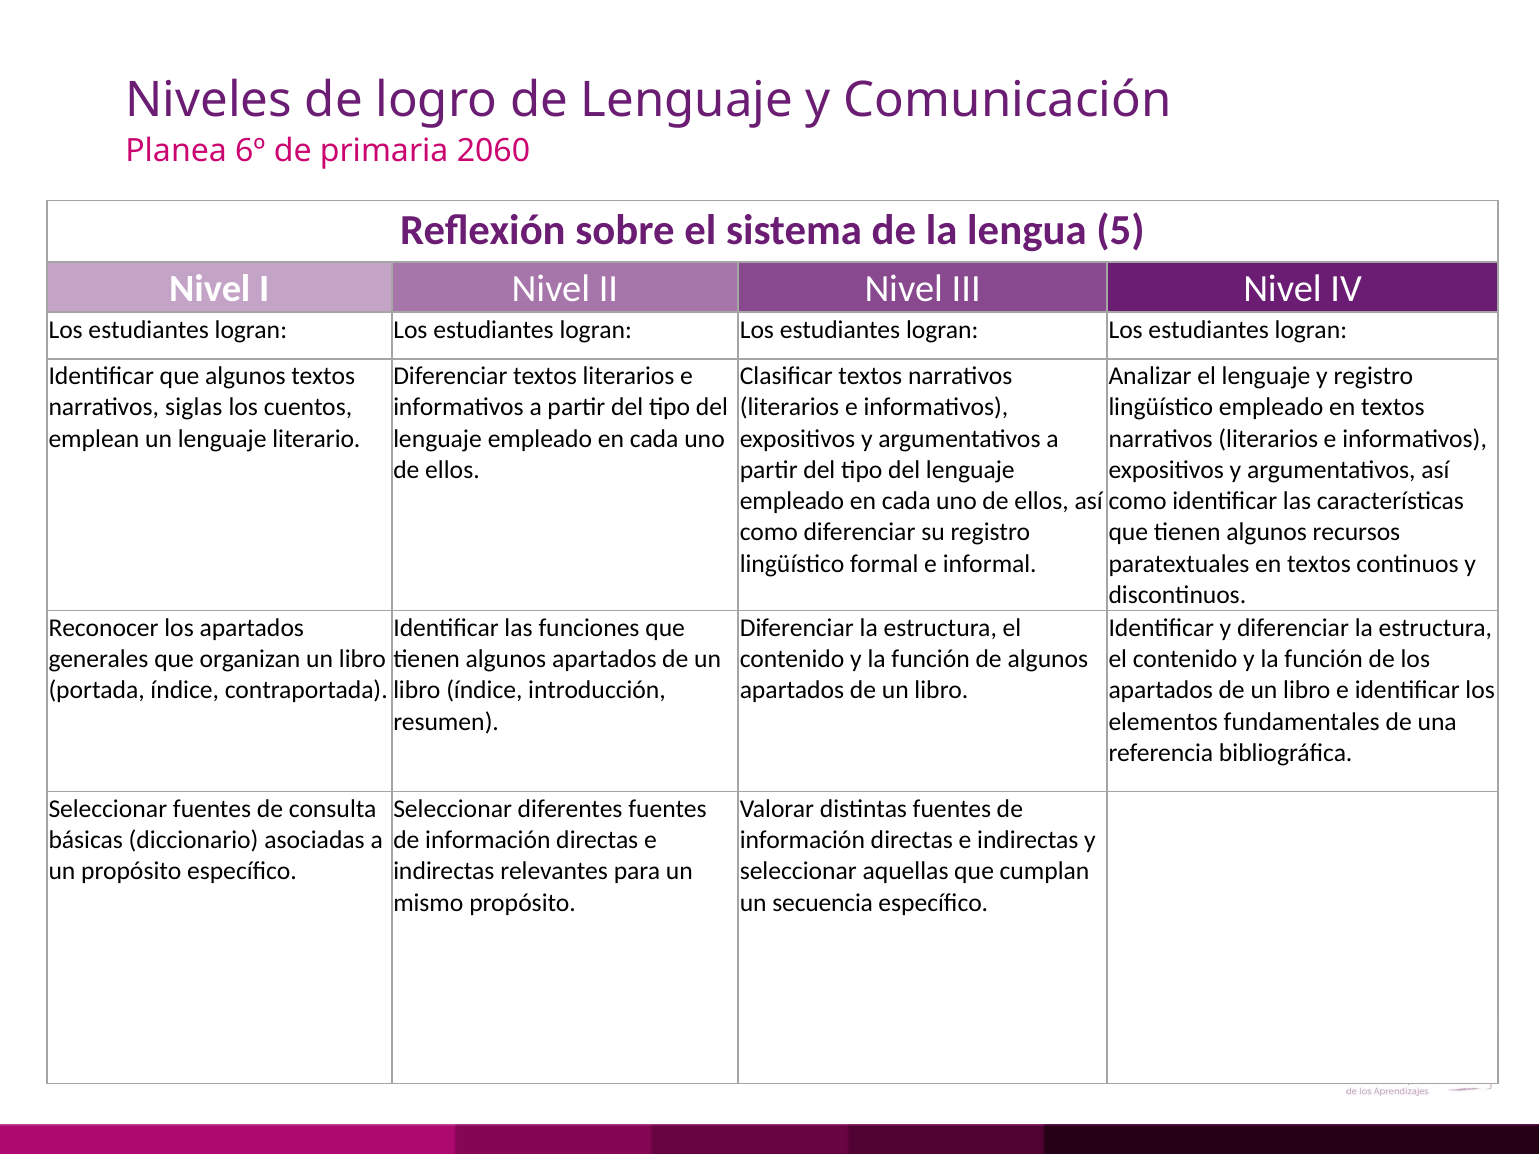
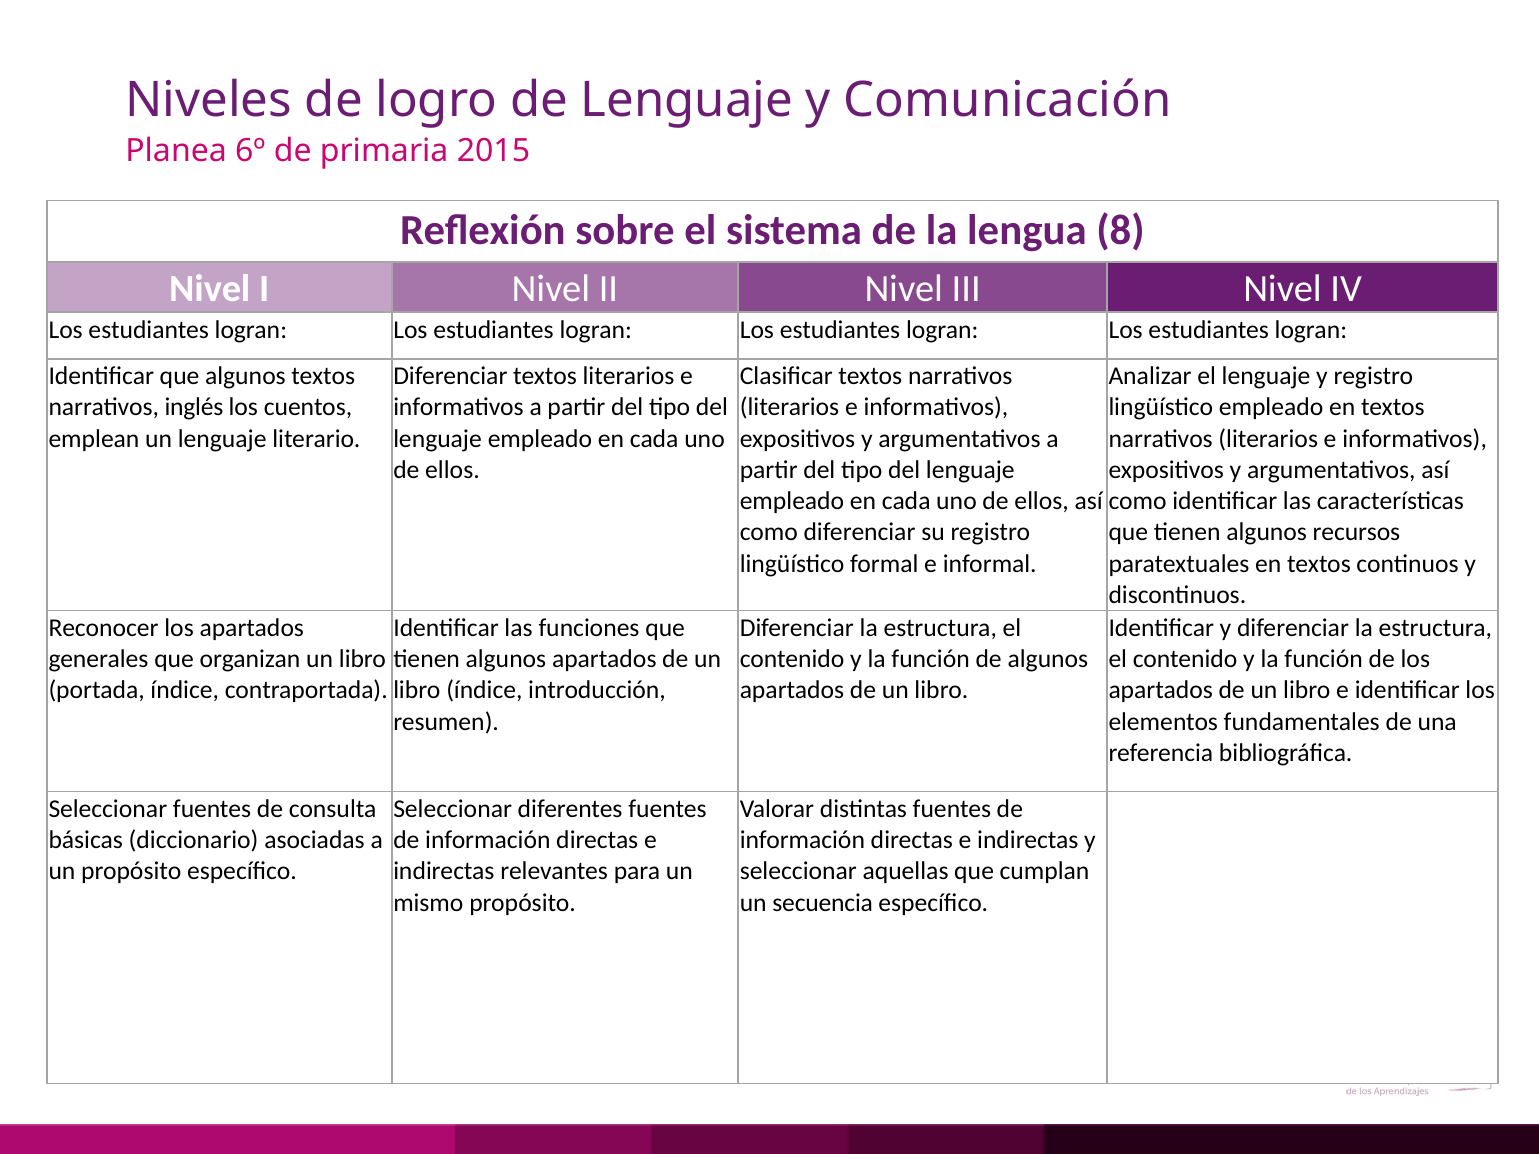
2060: 2060 -> 2015 (493, 151)
5: 5 -> 8 (1120, 231)
siglas: siglas -> inglés (194, 408)
